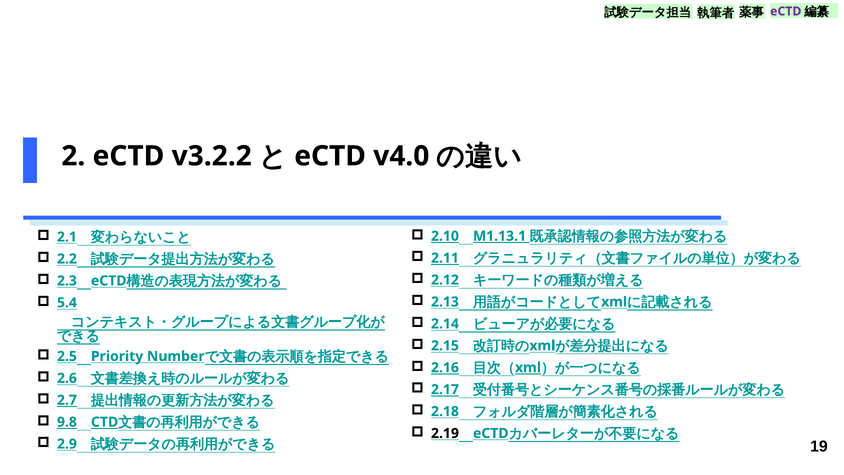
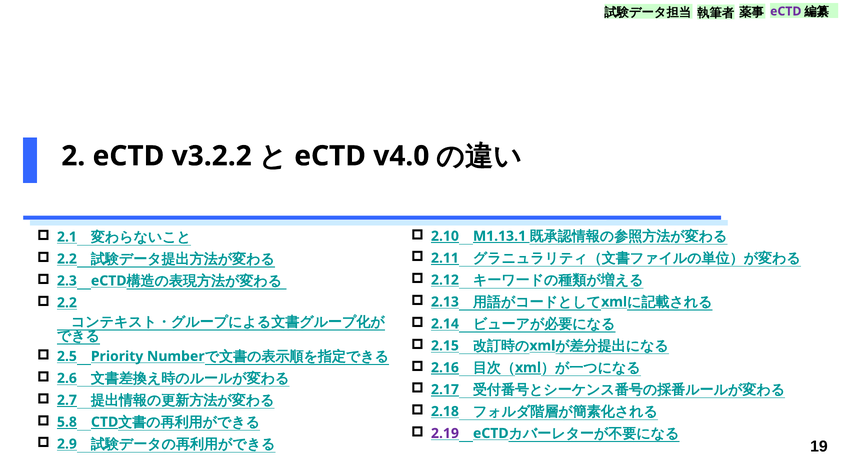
5.4: 5.4 -> 2.2 (67, 303)
9.8: 9.8 -> 5.8 (67, 422)
2.19 colour: black -> purple (445, 433)
